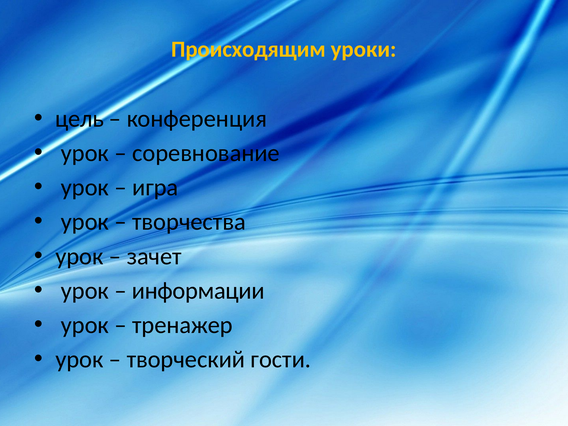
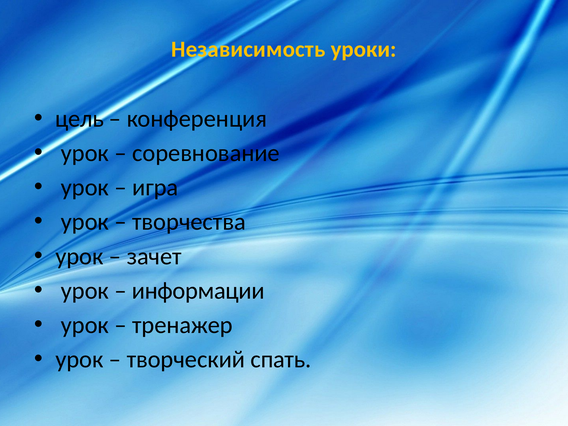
Происходящим: Происходящим -> Независимость (248, 49)
гости: гости -> спать (281, 360)
